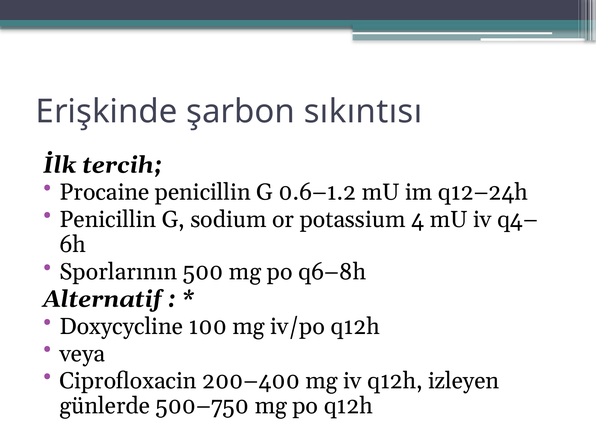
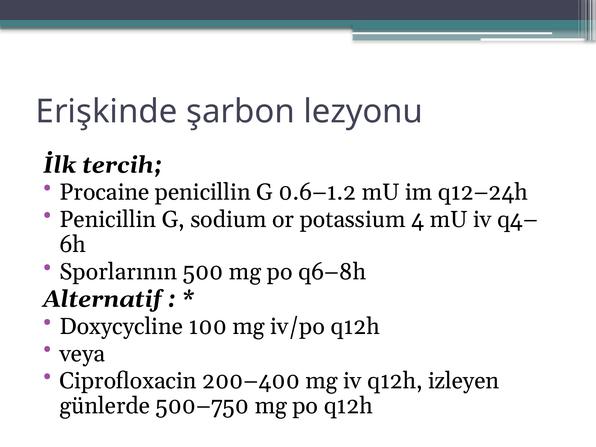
sıkıntısı: sıkıntısı -> lezyonu (363, 112)
